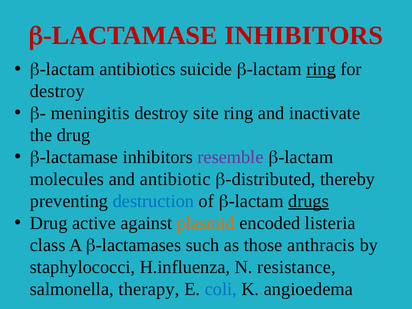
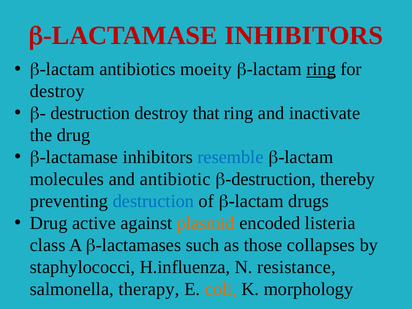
suicide: suicide -> moeity (206, 69)
meningitis: meningitis -> destruction (90, 113)
site: site -> that (206, 113)
resemble colour: purple -> blue (230, 157)
distributed: distributed -> destruction (271, 179)
drugs underline: present -> none (309, 201)
anthracis: anthracis -> collapses (321, 245)
coli colour: blue -> orange (221, 289)
angioedema: angioedema -> morphology (308, 289)
